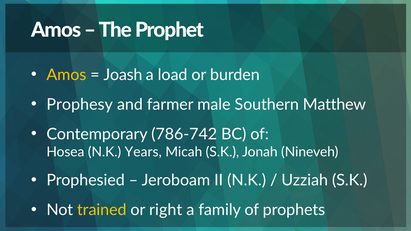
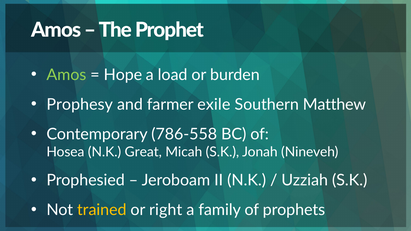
Amos colour: yellow -> light green (66, 75)
Joash: Joash -> Hope (123, 75)
male: male -> exile (214, 105)
786-742: 786-742 -> 786-558 (184, 134)
Years: Years -> Great (143, 152)
